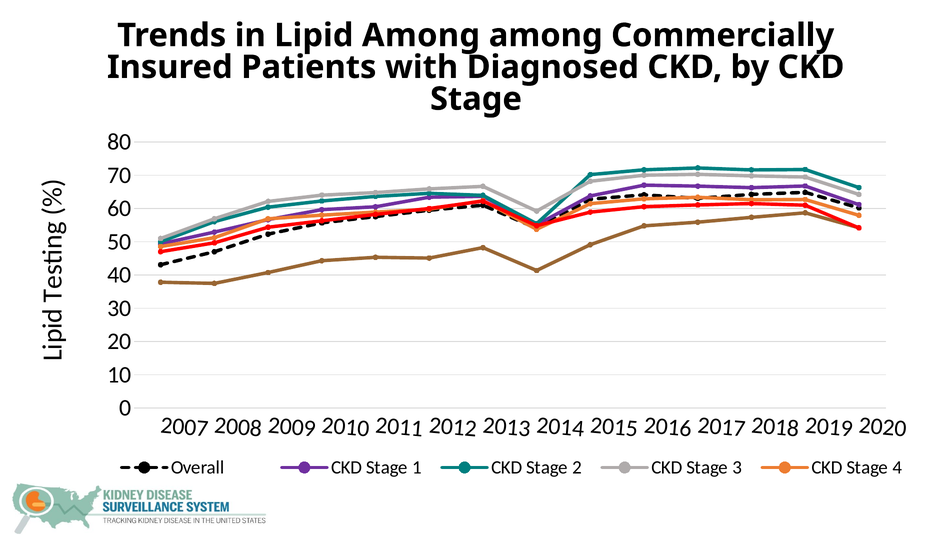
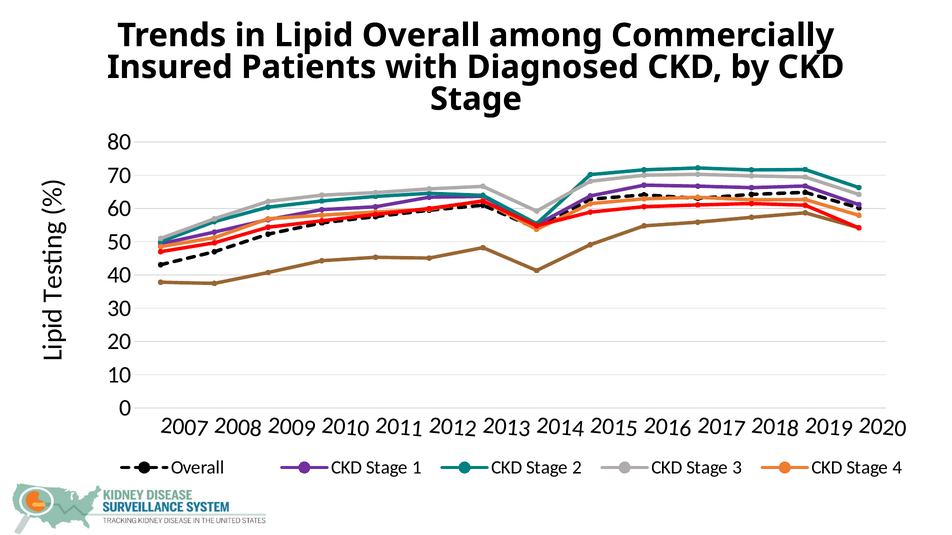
Lipid Among: Among -> Overall (421, 35)
